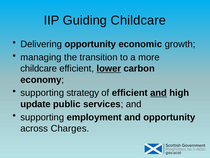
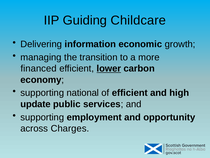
Delivering opportunity: opportunity -> information (90, 44)
childcare: childcare -> financed (39, 68)
strategy: strategy -> national (83, 93)
and underline: present -> none (159, 93)
